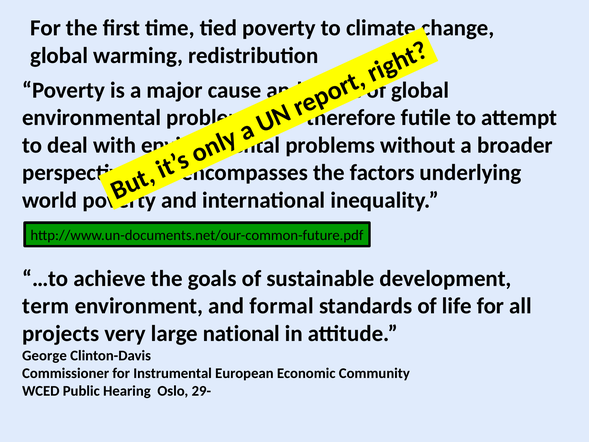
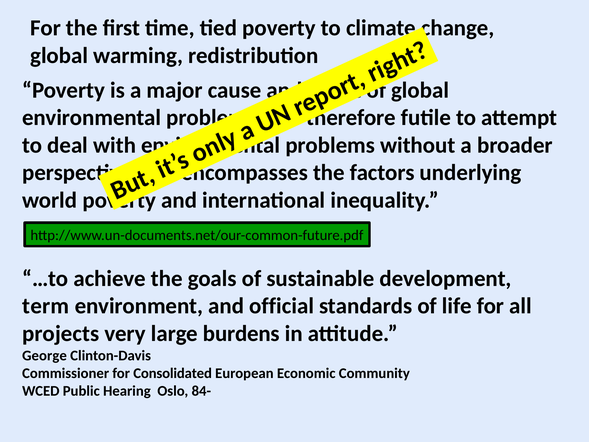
formal: formal -> official (282, 306)
national: national -> burdens (241, 333)
Instrumental: Instrumental -> Consolidated (173, 373)
29-: 29- -> 84- (201, 391)
